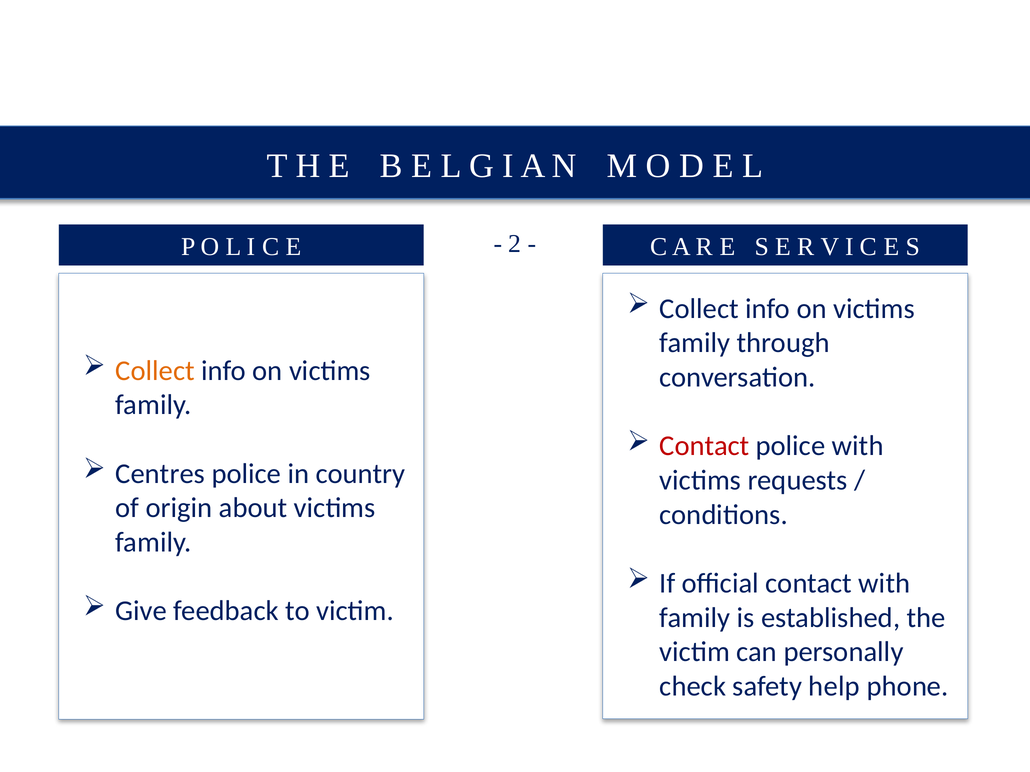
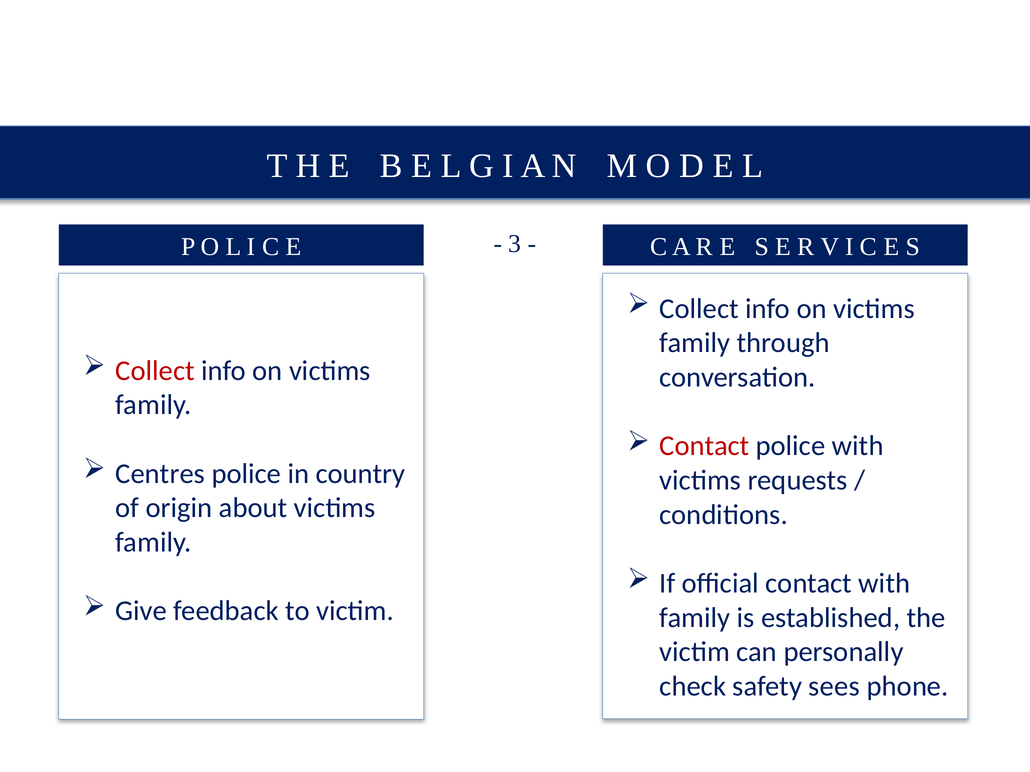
2: 2 -> 3 (515, 244)
Collect colour: orange -> red (155, 371)
help: help -> sees (834, 687)
